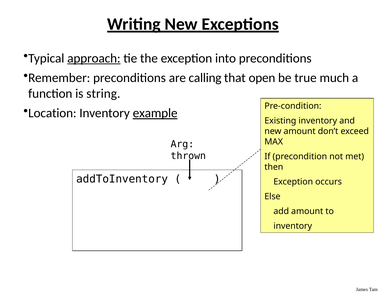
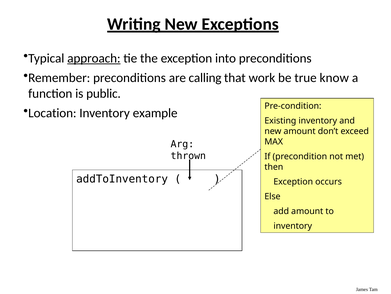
open: open -> work (262, 78)
much: much -> know (334, 78)
string: string -> public (103, 93)
example underline: present -> none (155, 113)
